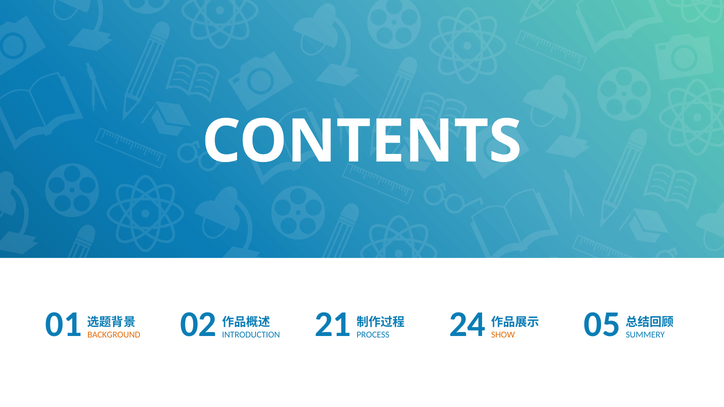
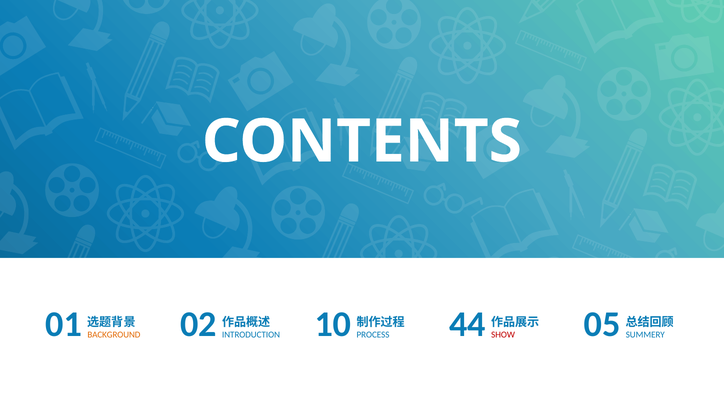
21: 21 -> 10 (333, 324)
24: 24 -> 44 (467, 324)
SHOW colour: orange -> red (503, 335)
